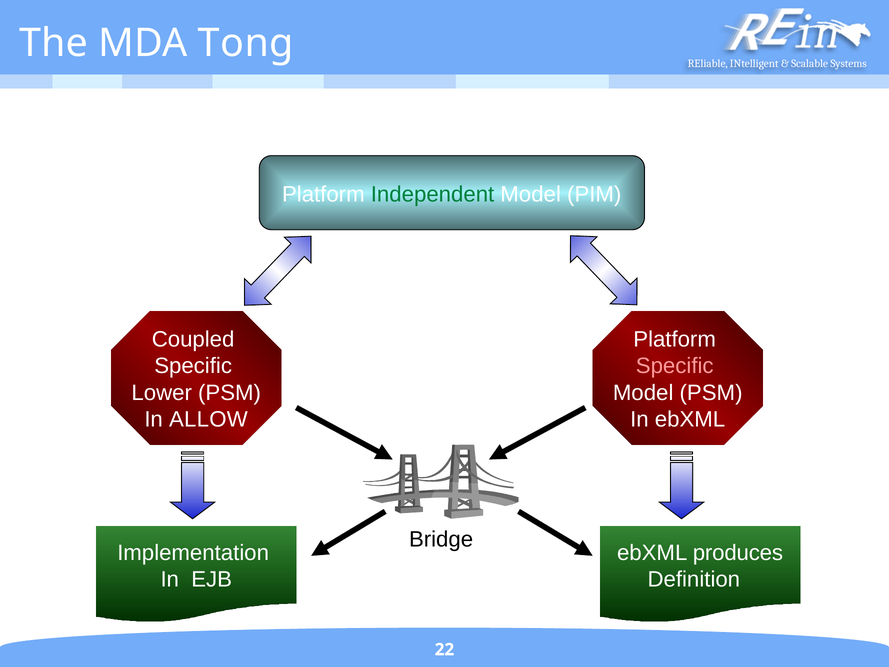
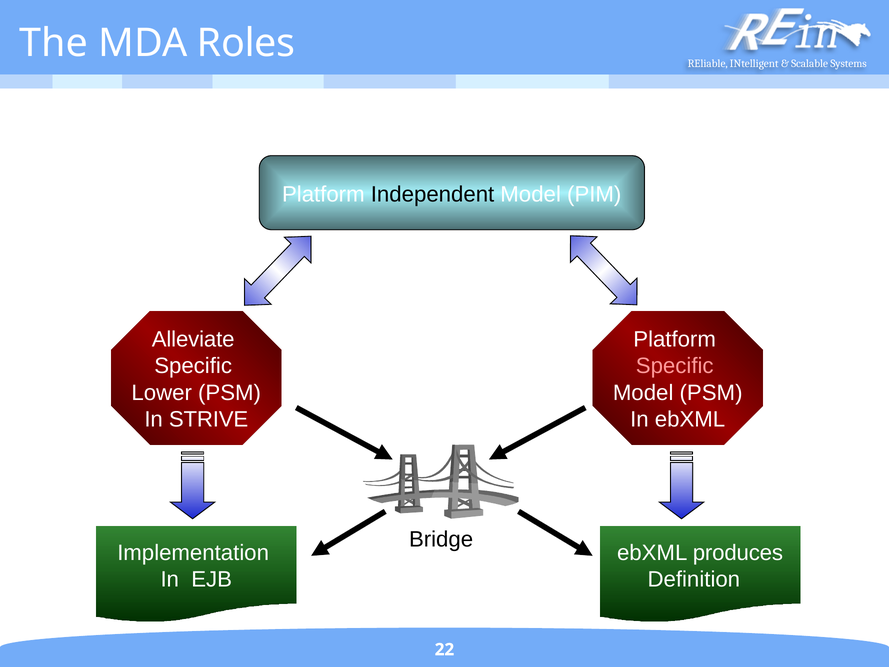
Tong: Tong -> Roles (246, 43)
Independent colour: green -> black (433, 194)
Coupled: Coupled -> Alleviate (193, 339)
ALLOW: ALLOW -> STRIVE (209, 419)
